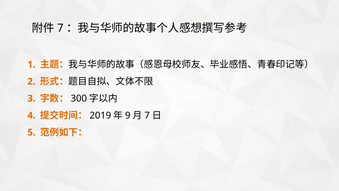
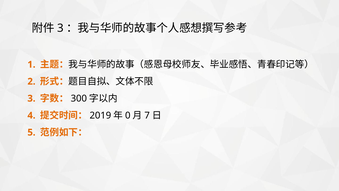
7: 7 -> 3 (60, 28)
9: 9 -> 0 (128, 115)
